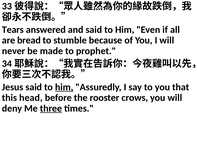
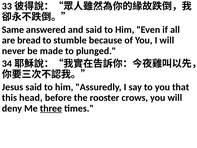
Tears: Tears -> Same (13, 30)
prophet: prophet -> plunged (96, 51)
him underline: present -> none (64, 87)
